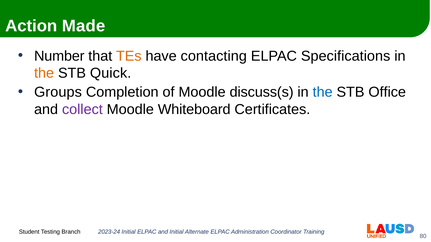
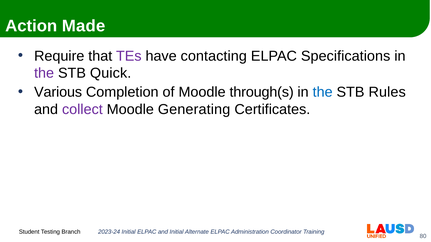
Number: Number -> Require (59, 56)
TEs colour: orange -> purple (129, 56)
the colour: orange -> purple (44, 73)
Groups: Groups -> Various (58, 92)
discuss(s: discuss(s -> through(s (262, 92)
Office: Office -> Rules (387, 92)
Whiteboard: Whiteboard -> Generating (194, 110)
